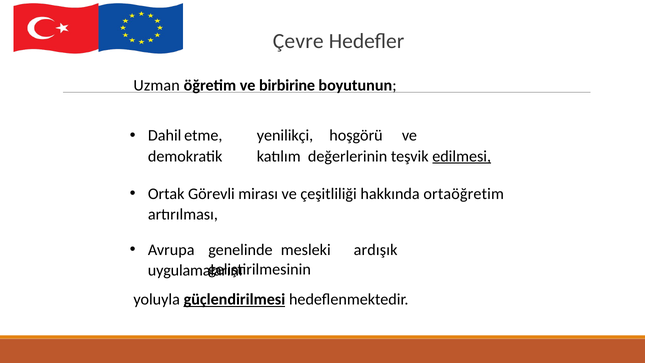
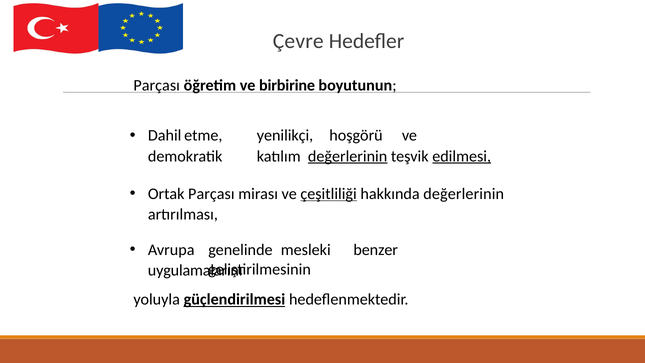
Uzman: Uzman -> Parçası (157, 85)
değerlerinin underline: none -> present (348, 156)
Ortak Görevli: Görevli -> Parçası (211, 194)
çeşitliliği underline: none -> present (329, 194)
hakkında ortaöğretim: ortaöğretim -> değerlerinin (464, 194)
ardışık: ardışık -> benzer (376, 250)
